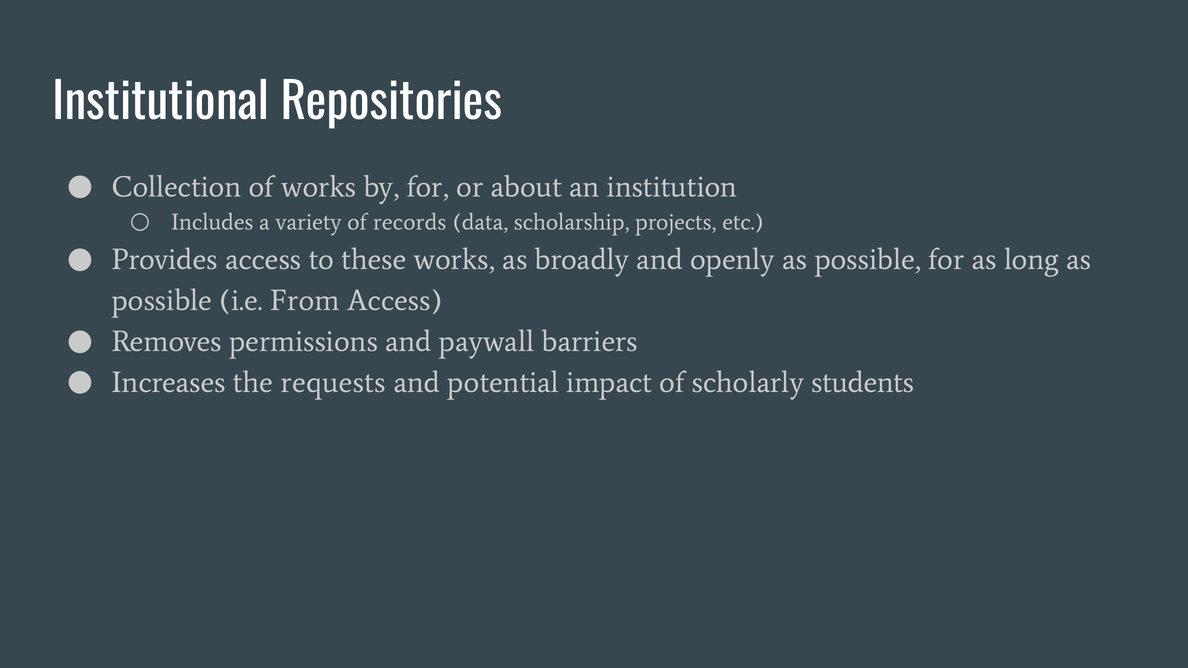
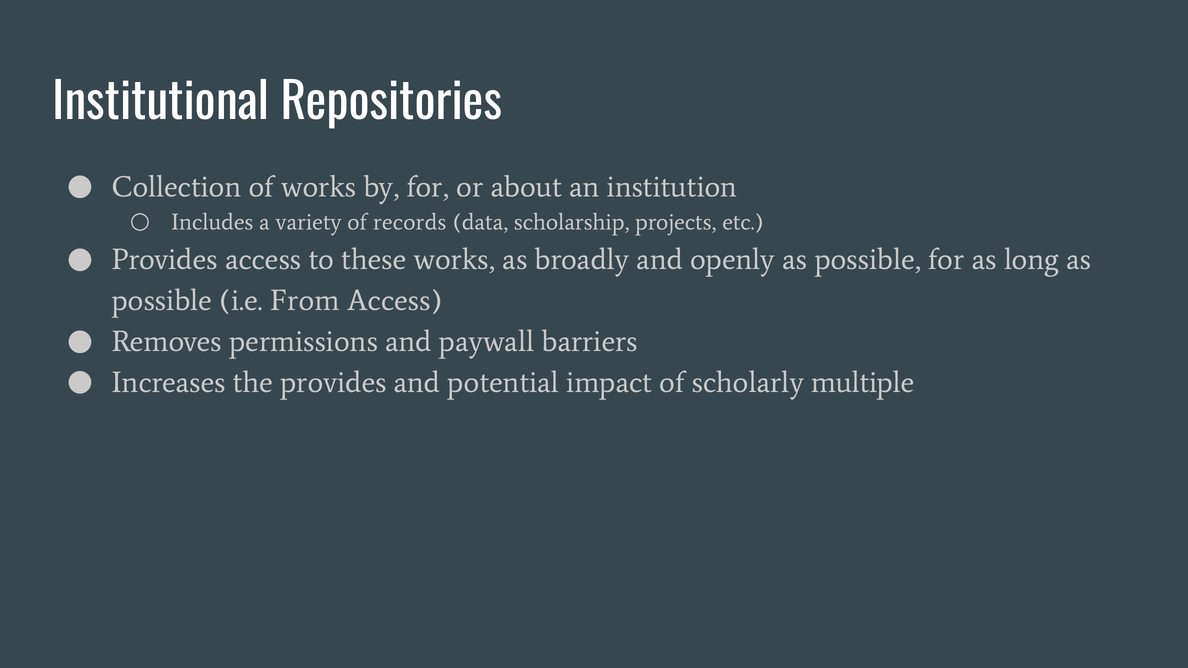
the requests: requests -> provides (333, 383)
students: students -> multiple (863, 383)
